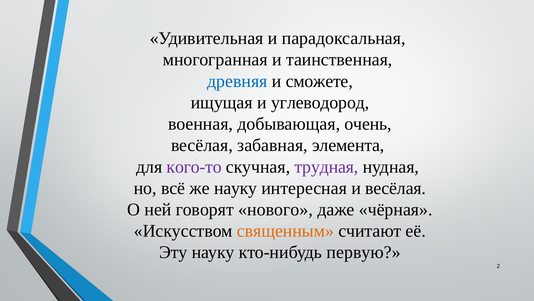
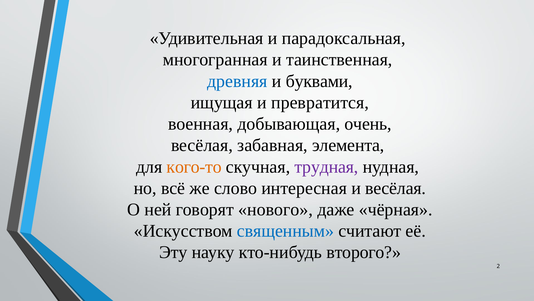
сможете: сможете -> буквами (319, 81)
углеводород: углеводород -> превратится (320, 102)
кого-то colour: purple -> orange (194, 166)
же науку: науку -> слово (236, 188)
священным colour: orange -> blue (286, 231)
первую: первую -> второго (364, 252)
